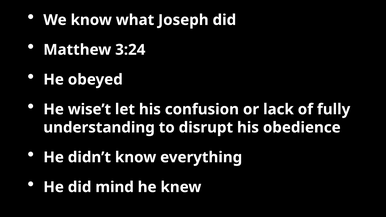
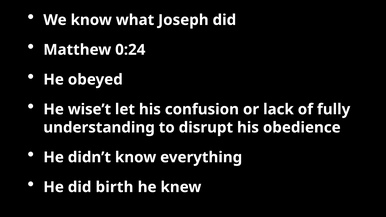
3:24: 3:24 -> 0:24 (130, 50)
mind: mind -> birth (114, 187)
